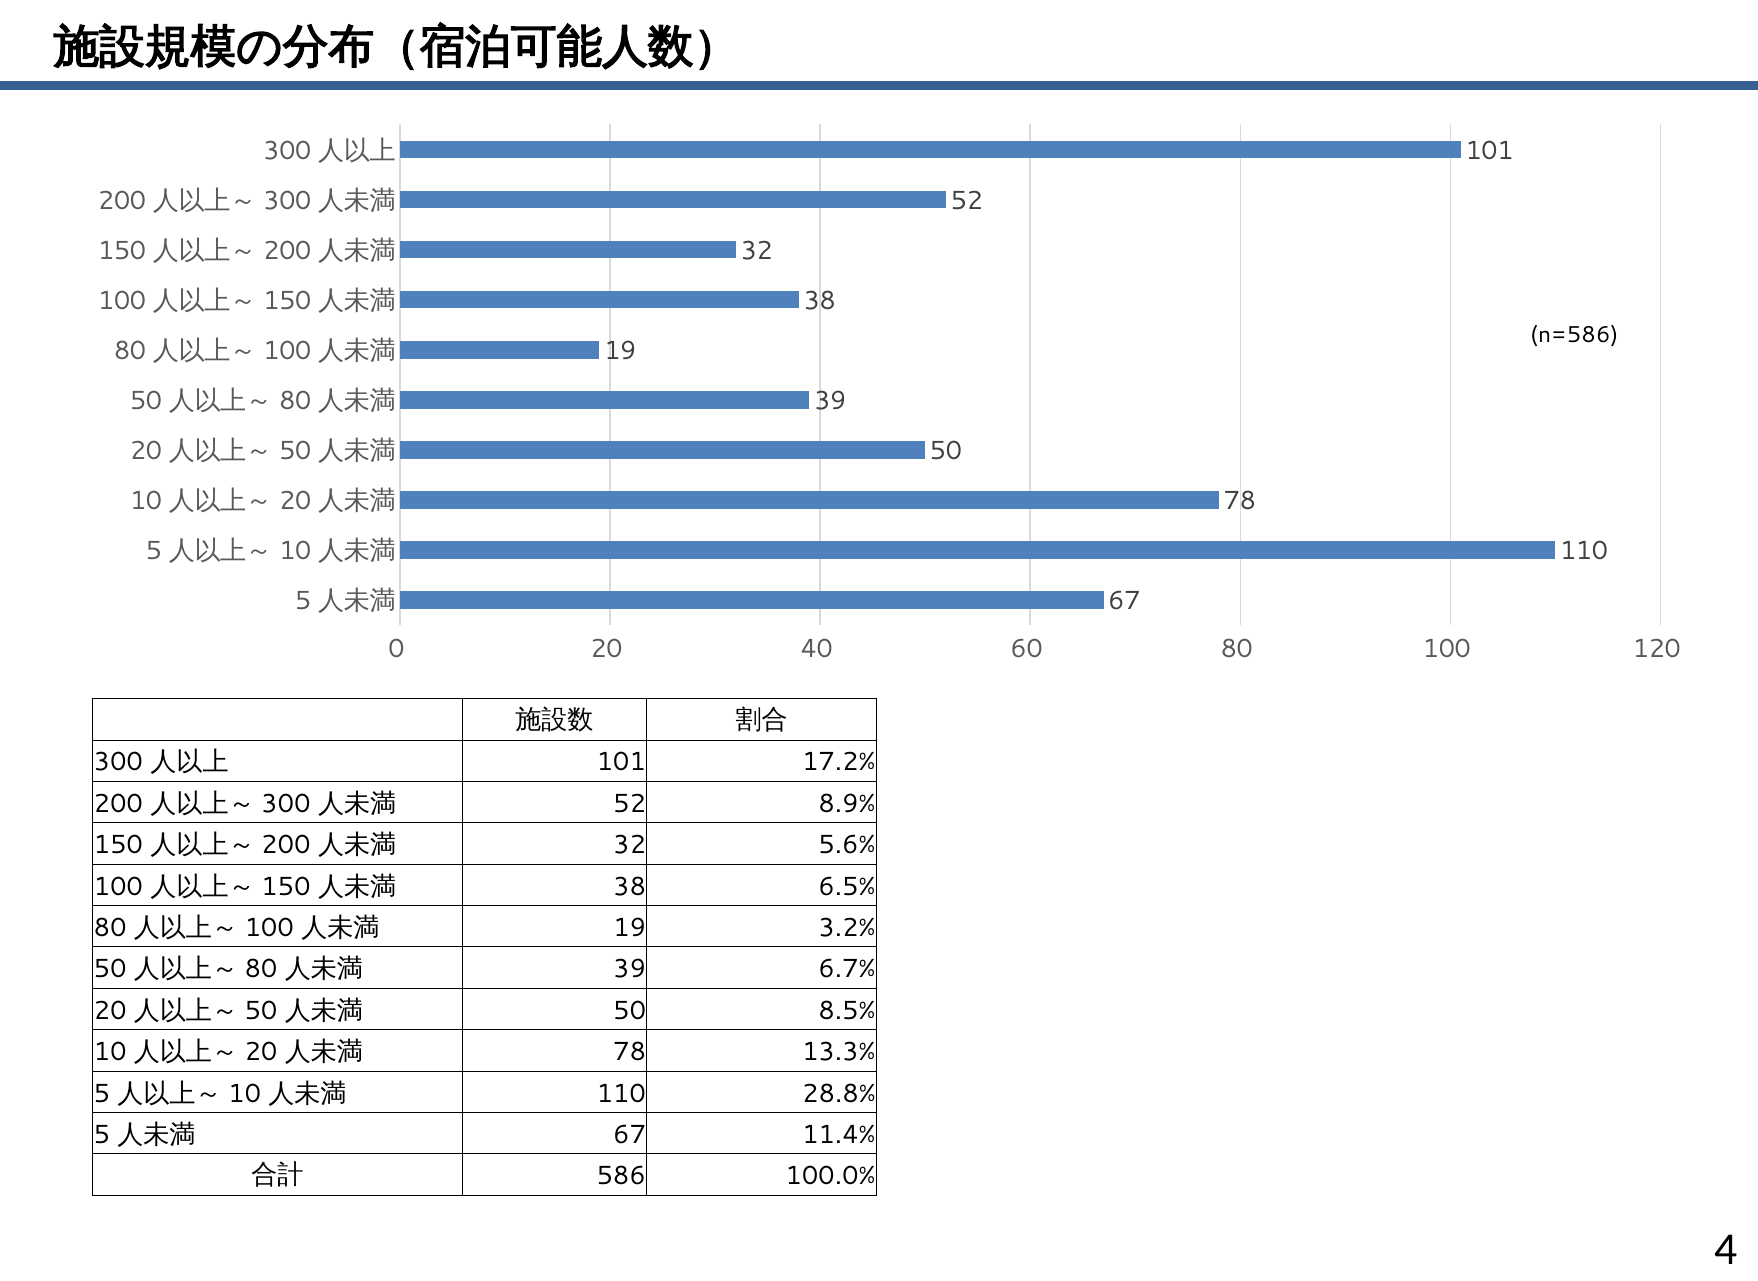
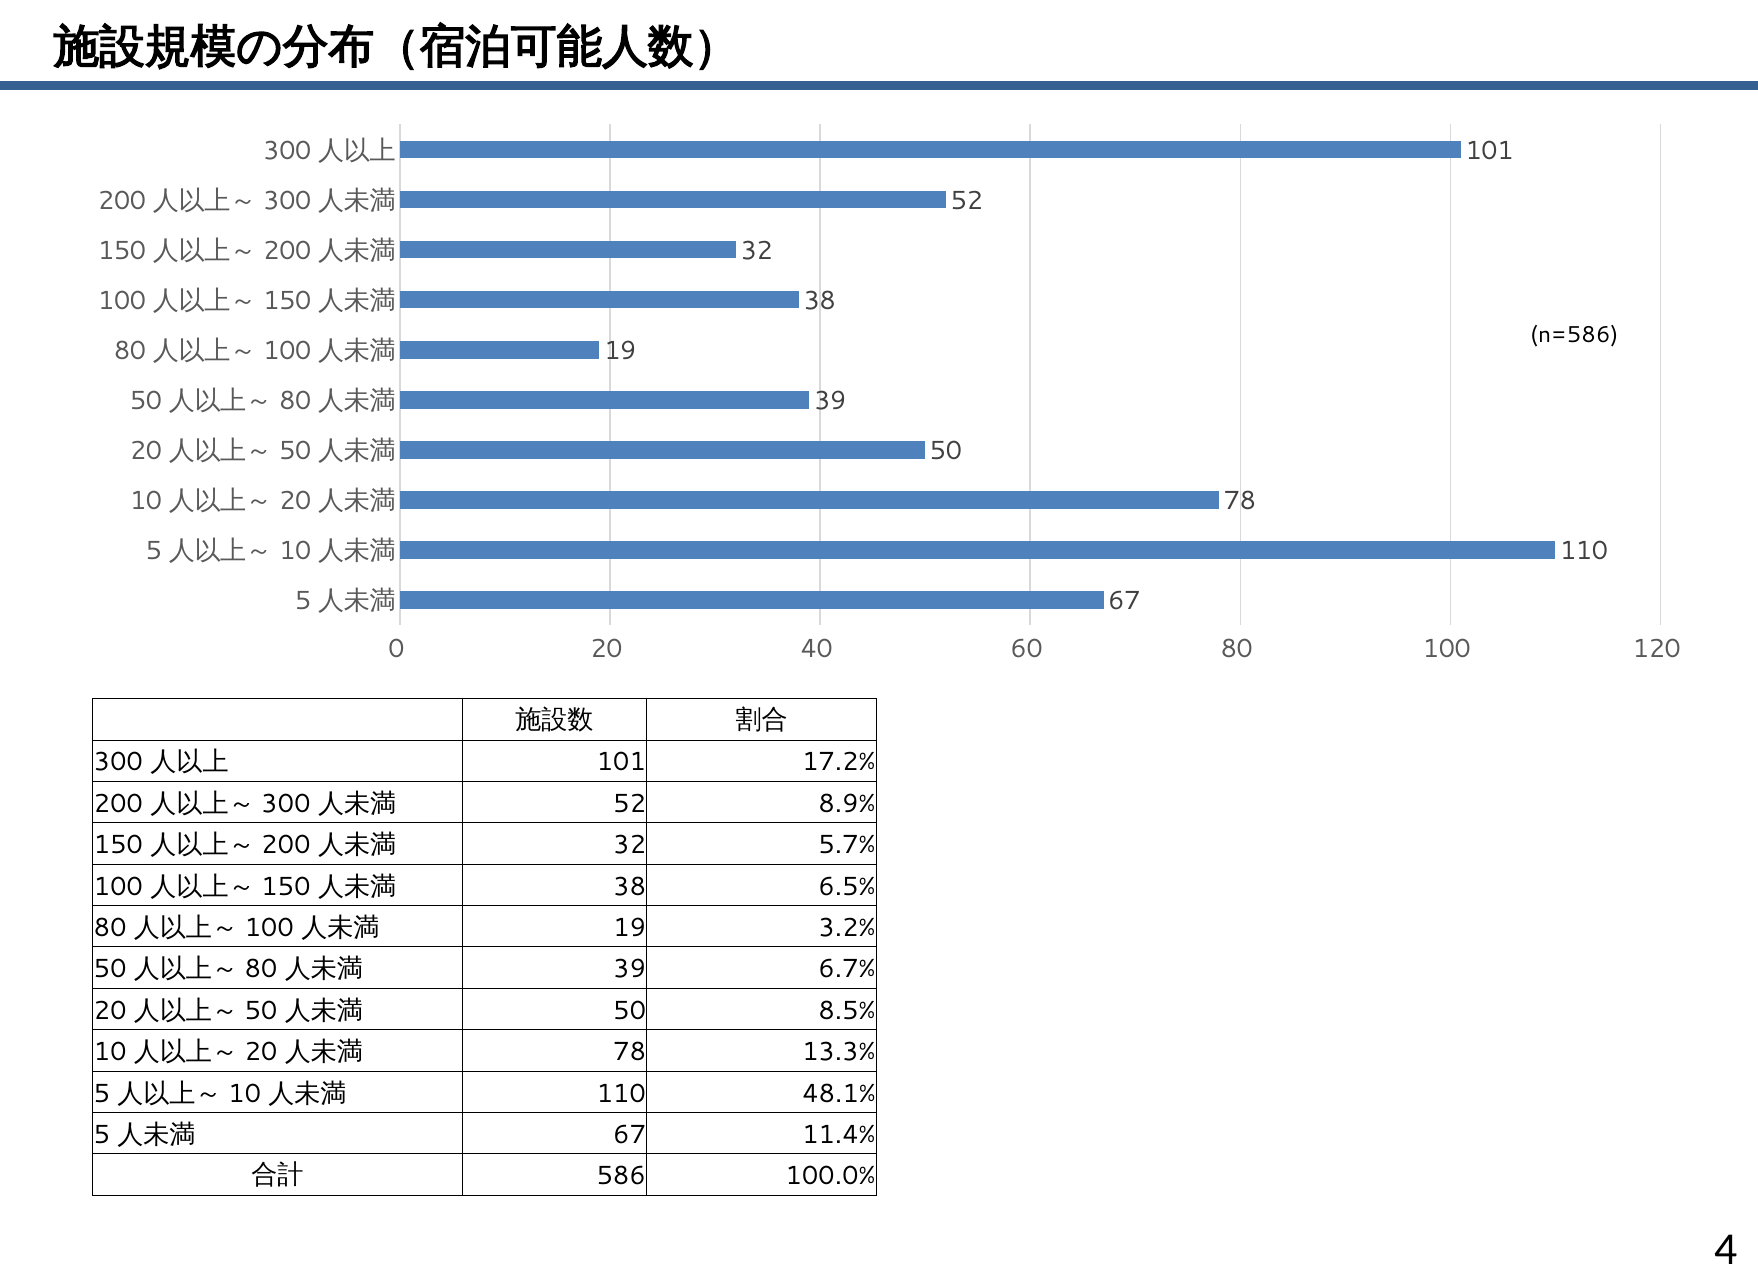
5.6%: 5.6% -> 5.7% (847, 845)
28.8%: 28.8% -> 48.1% (839, 1094)
